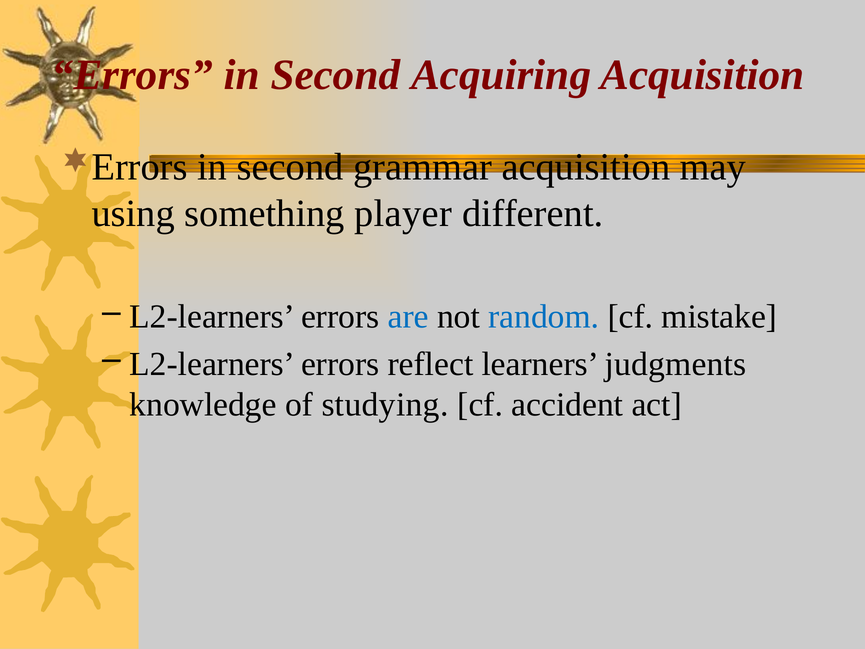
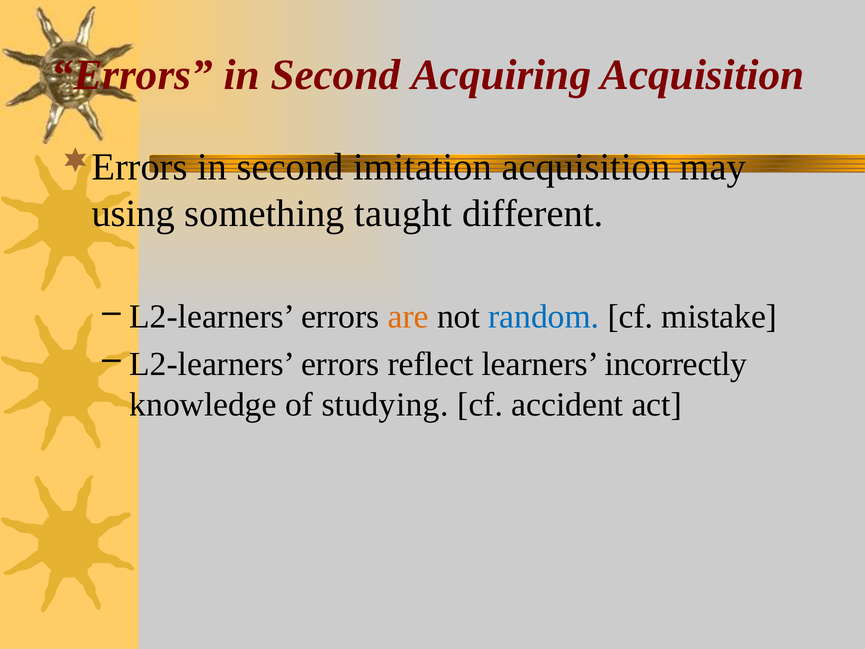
grammar: grammar -> imitation (423, 167)
player: player -> taught (403, 213)
are colour: blue -> orange (408, 317)
judgments: judgments -> incorrectly (676, 364)
